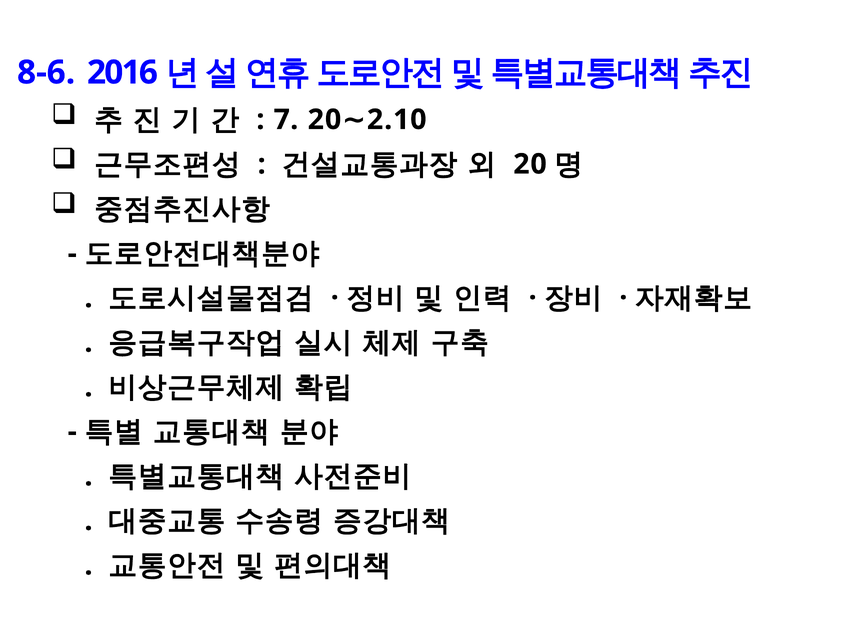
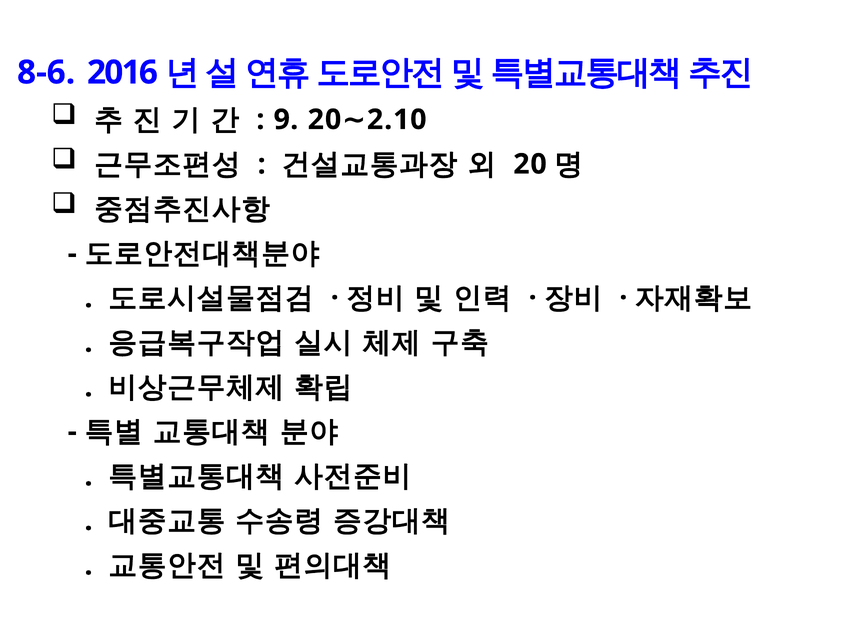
7: 7 -> 9 (286, 120)
